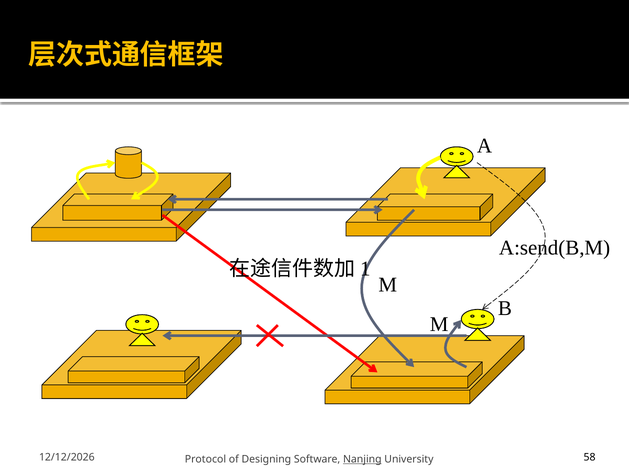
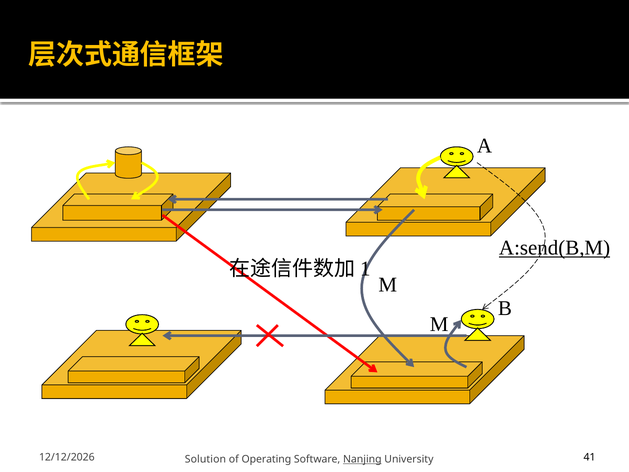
A:send(B,M underline: none -> present (555, 248)
Protocol: Protocol -> Solution (205, 459)
Designing: Designing -> Operating (266, 459)
58: 58 -> 41 (590, 457)
